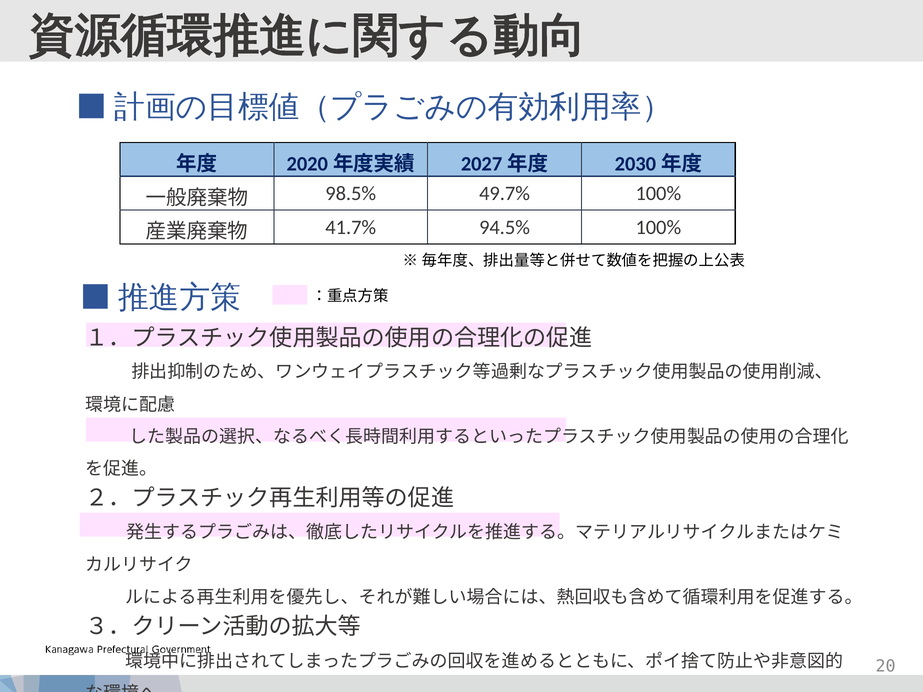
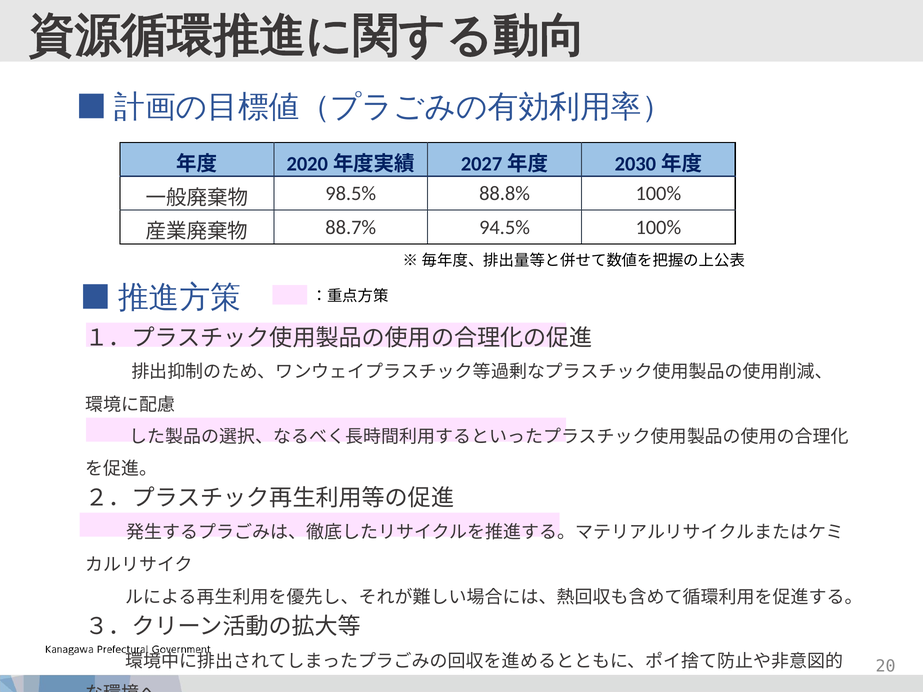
49.7%: 49.7% -> 88.8% (505, 194)
41.7%: 41.7% -> 88.7% (351, 228)
